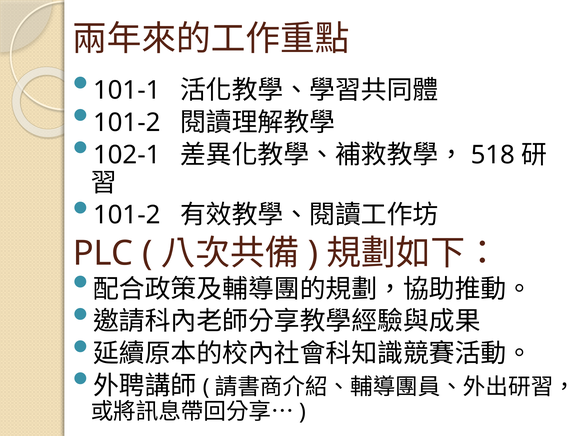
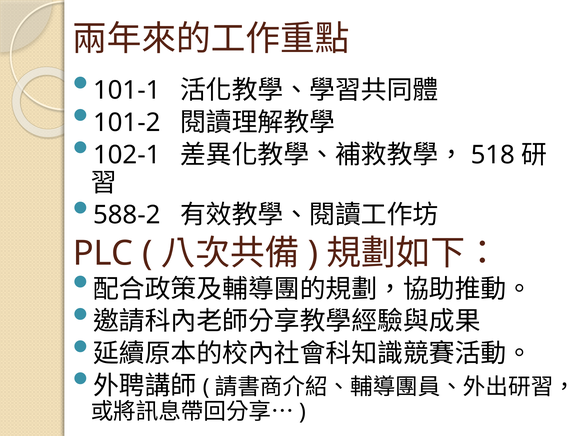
101-2: 101-2 -> 588-2 (127, 215)
